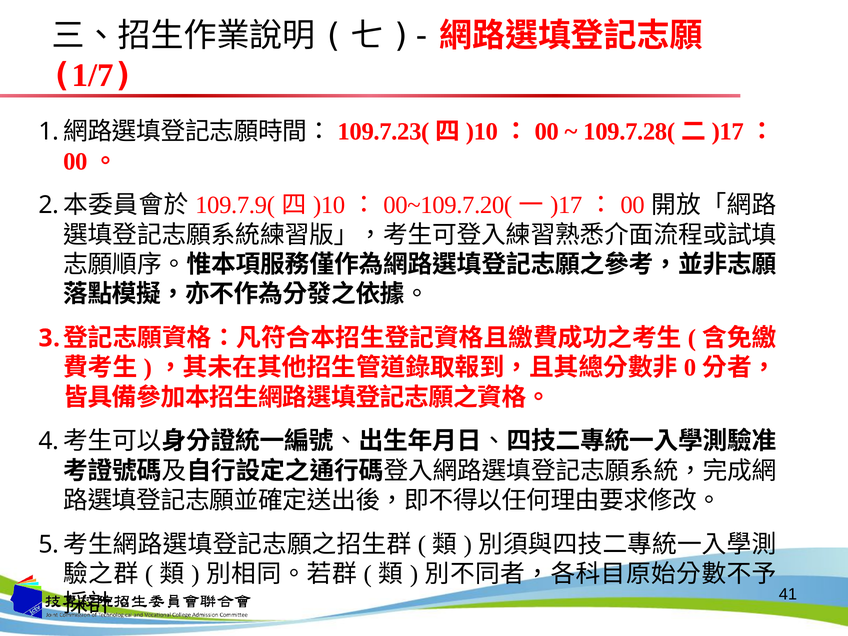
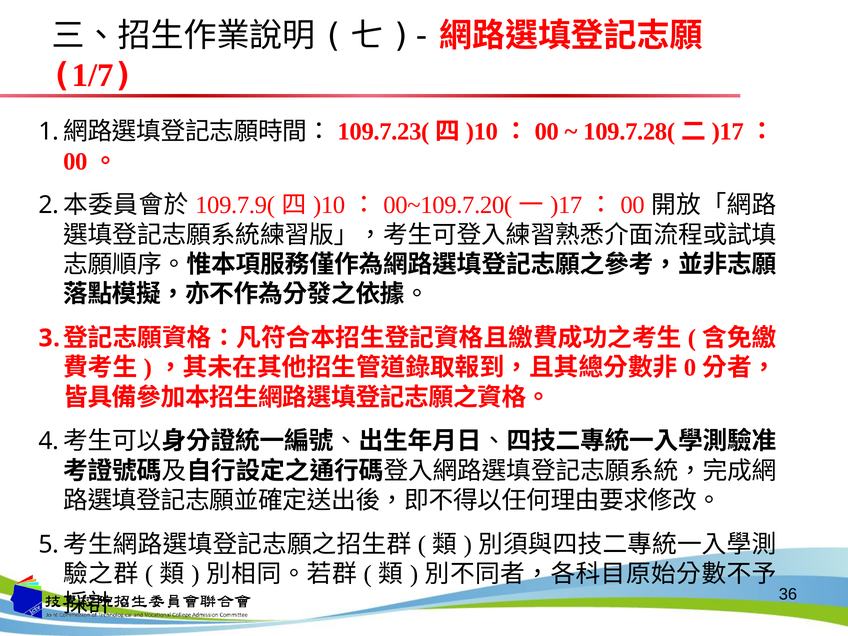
41: 41 -> 36 (788, 594)
